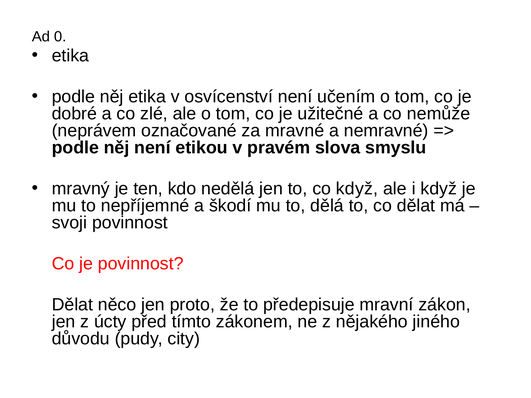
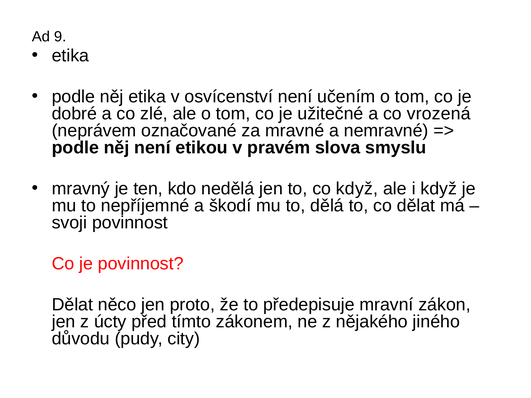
0: 0 -> 9 (60, 37)
nemůže: nemůže -> vrozená (439, 114)
